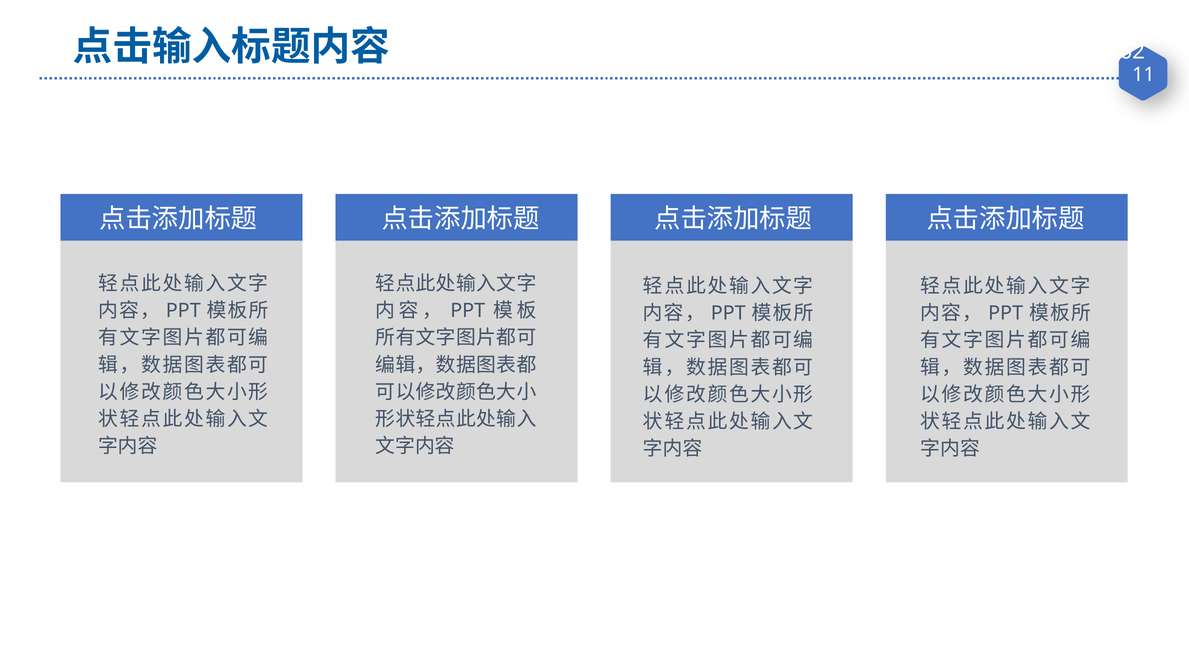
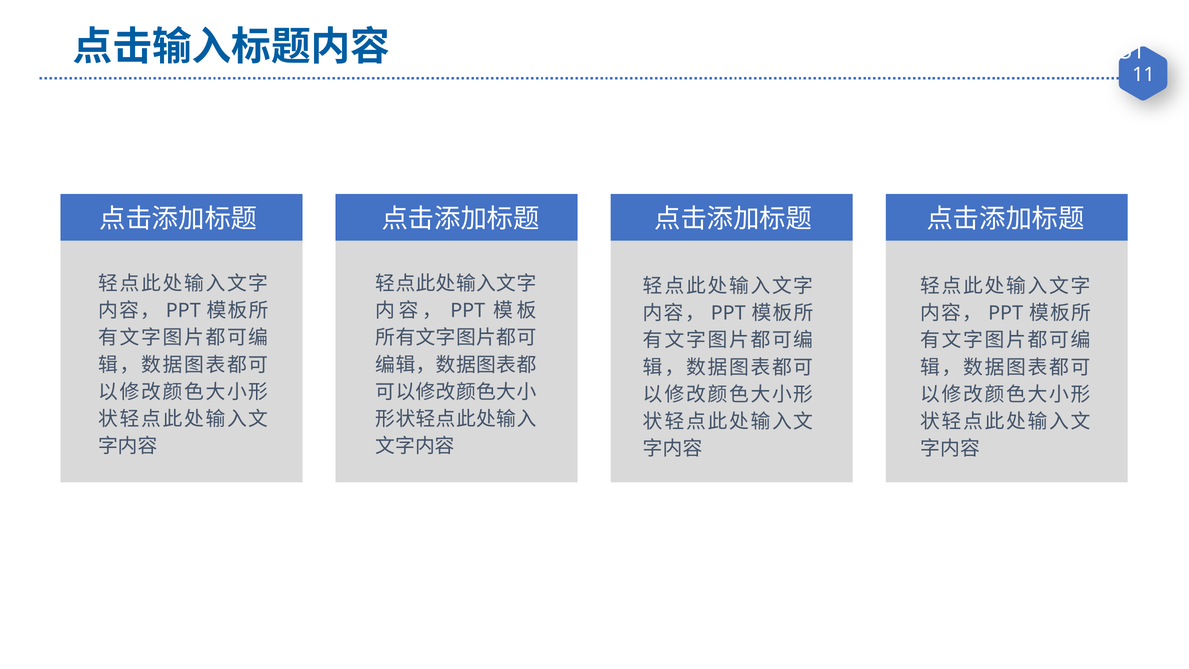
62: 62 -> 51 (1132, 52)
